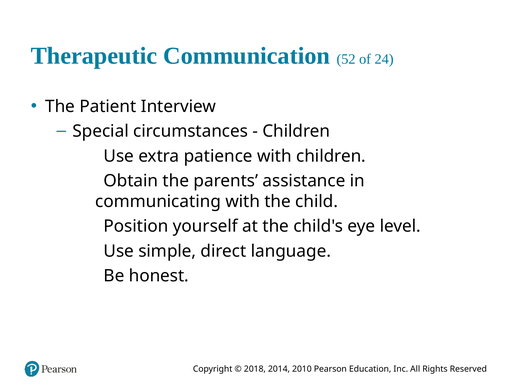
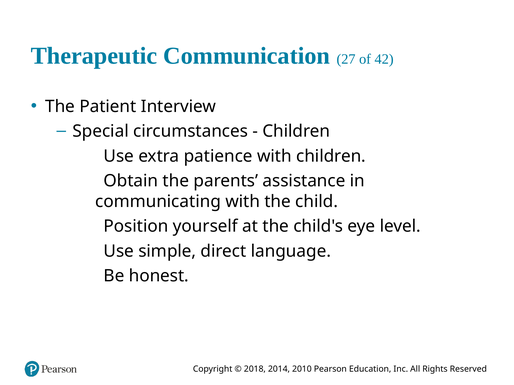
52: 52 -> 27 (346, 59)
24: 24 -> 42 (384, 59)
